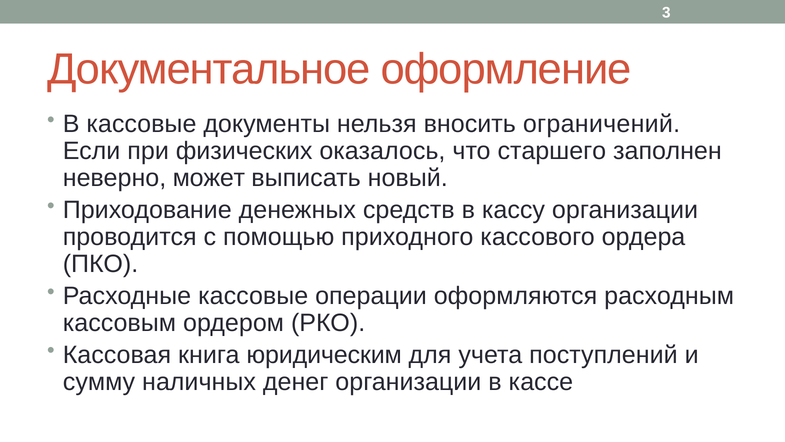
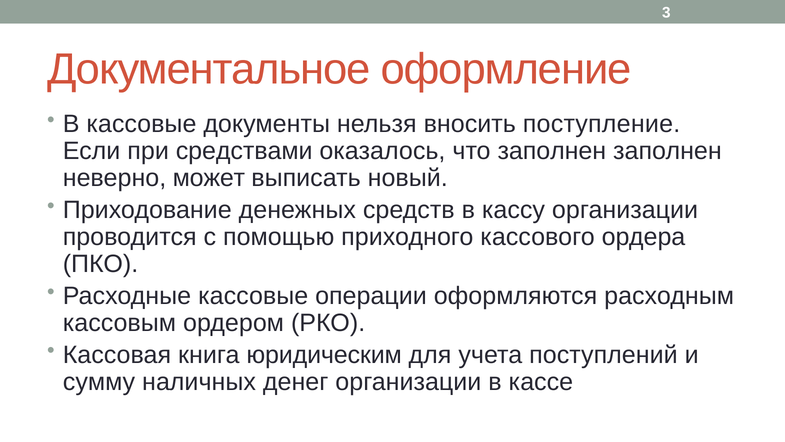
ограничений: ограничений -> поступление (602, 124)
физических: физических -> средствами (244, 151)
что старшего: старшего -> заполнен (552, 151)
